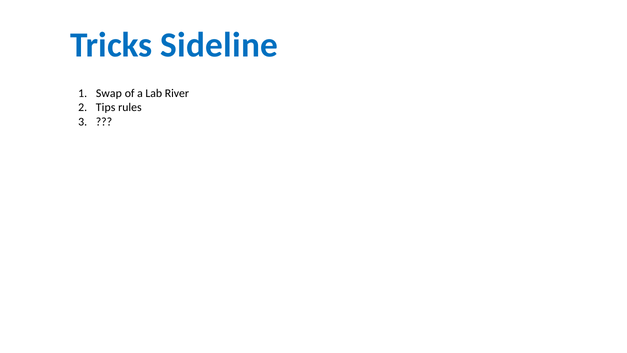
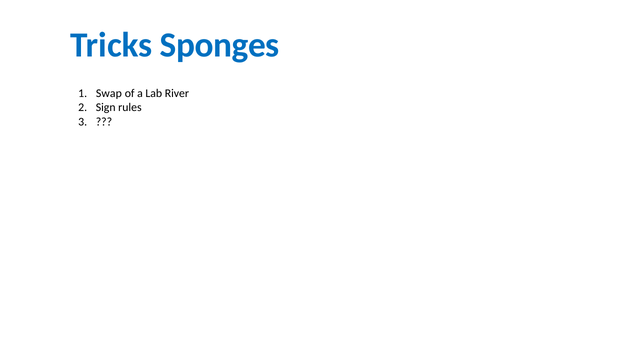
Sideline: Sideline -> Sponges (220, 45)
Tips: Tips -> Sign (106, 107)
